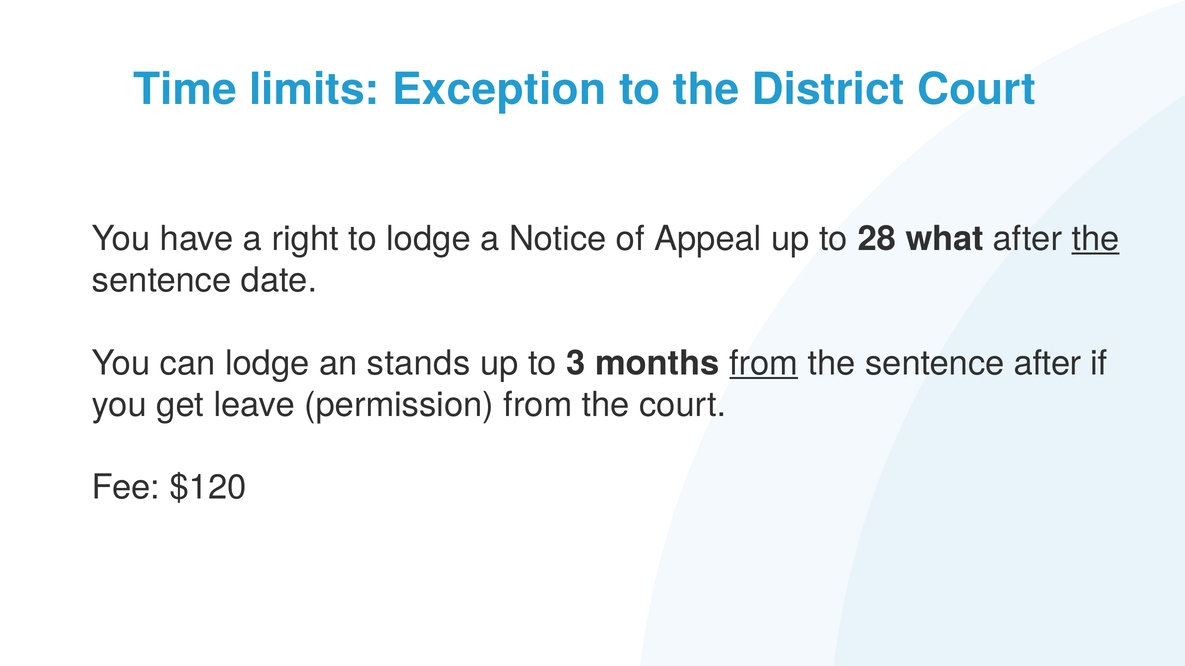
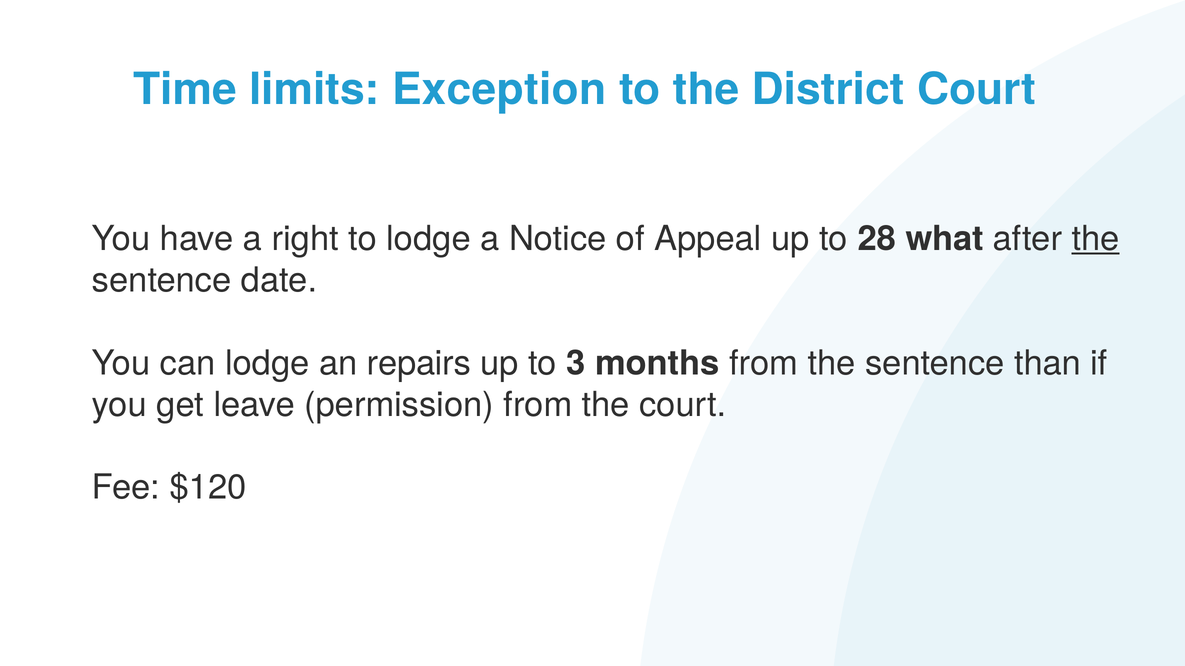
stands: stands -> repairs (419, 363)
from underline: present -> none (764, 363)
sentence after: after -> than (1047, 363)
